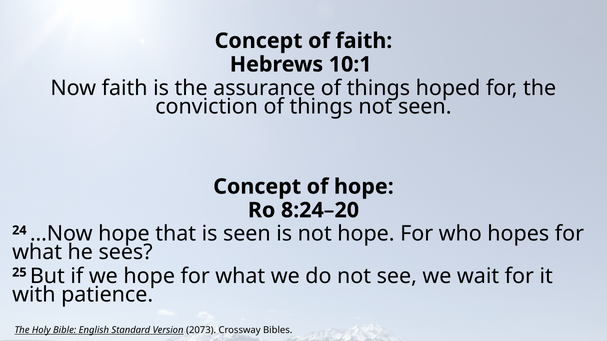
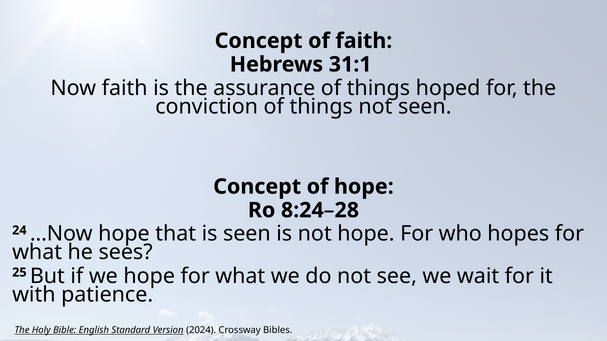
10:1: 10:1 -> 31:1 (350, 65)
8:24–20: 8:24–20 -> 8:24–28 (320, 210)
2073: 2073 -> 2024 (201, 330)
